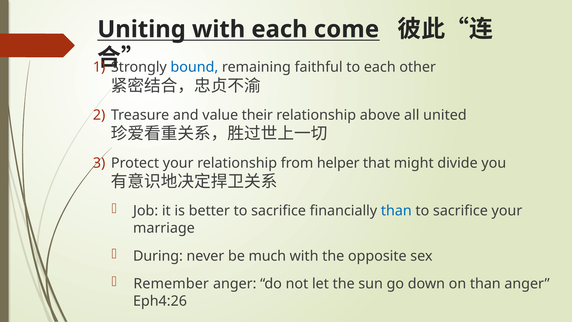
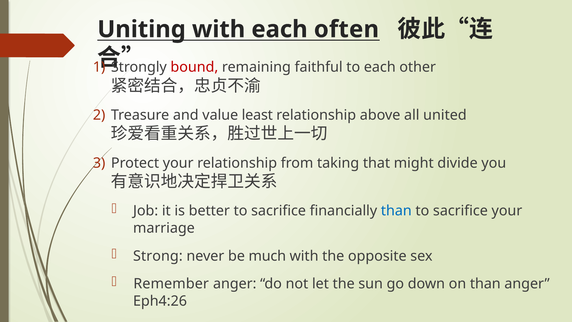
come: come -> often (346, 29)
bound colour: blue -> red (194, 67)
their: their -> least (257, 115)
helper: helper -> taking (338, 163)
During: During -> Strong (158, 256)
